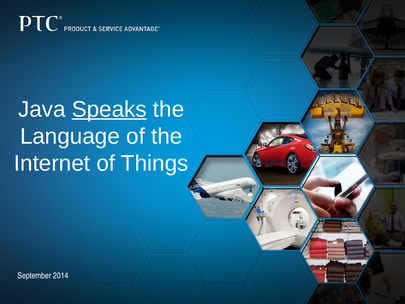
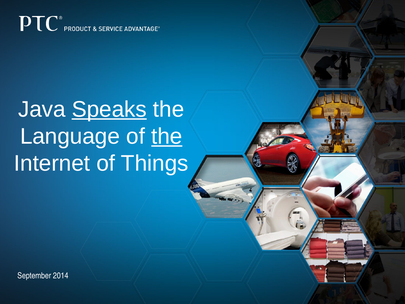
the underline: none -> present (167, 136)
